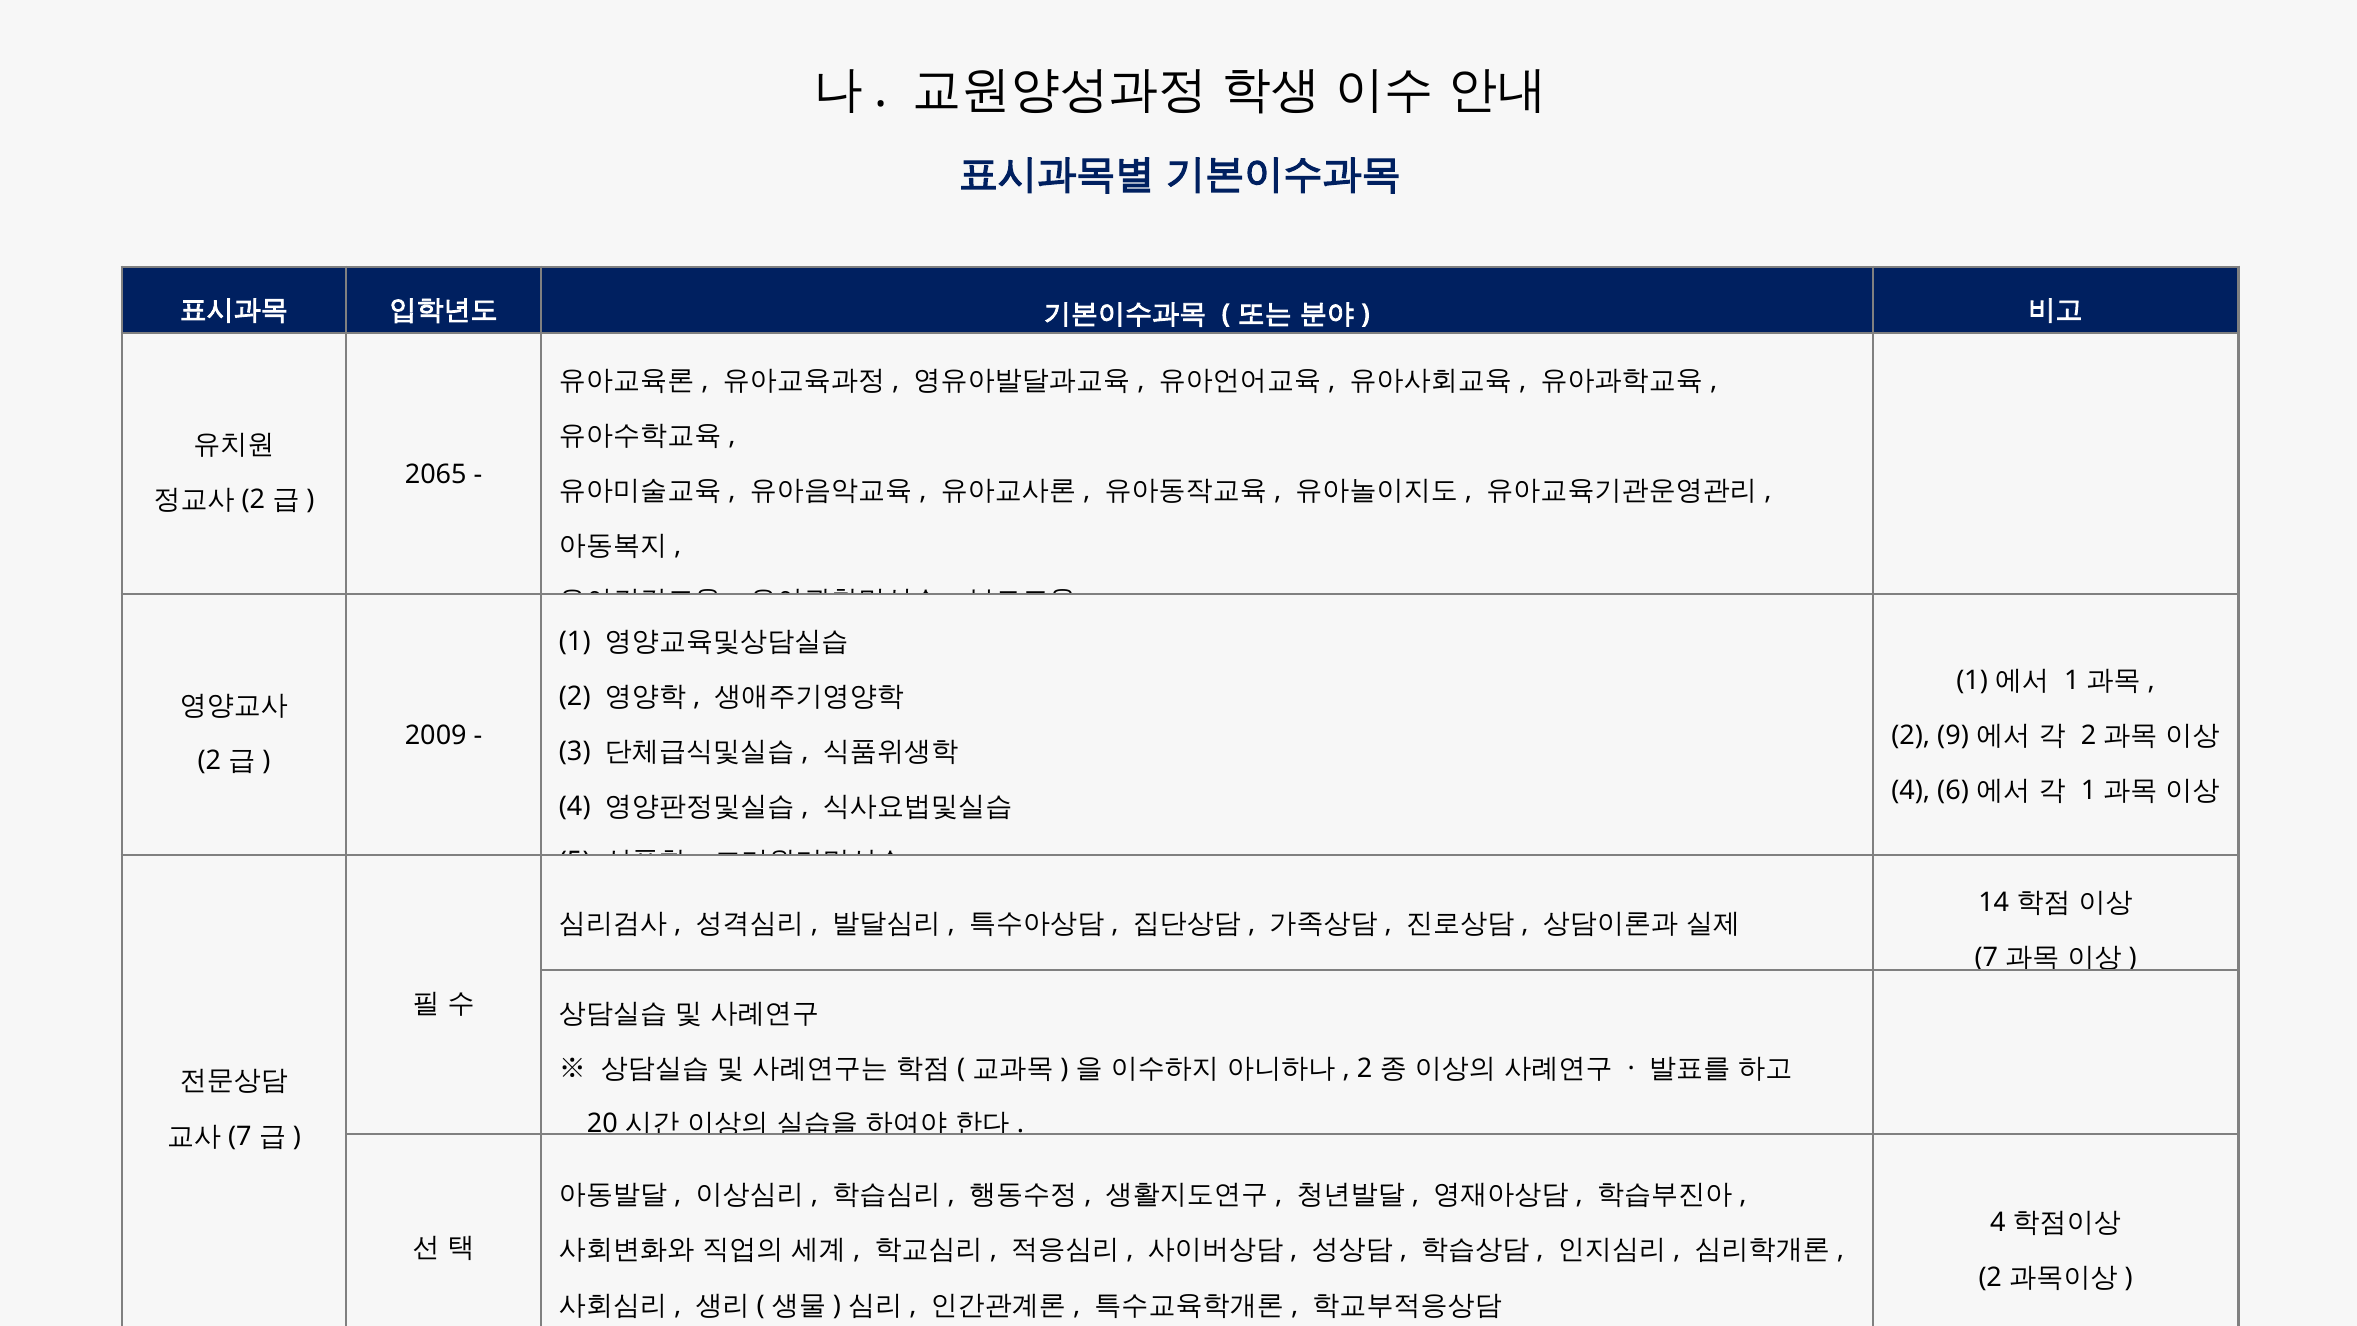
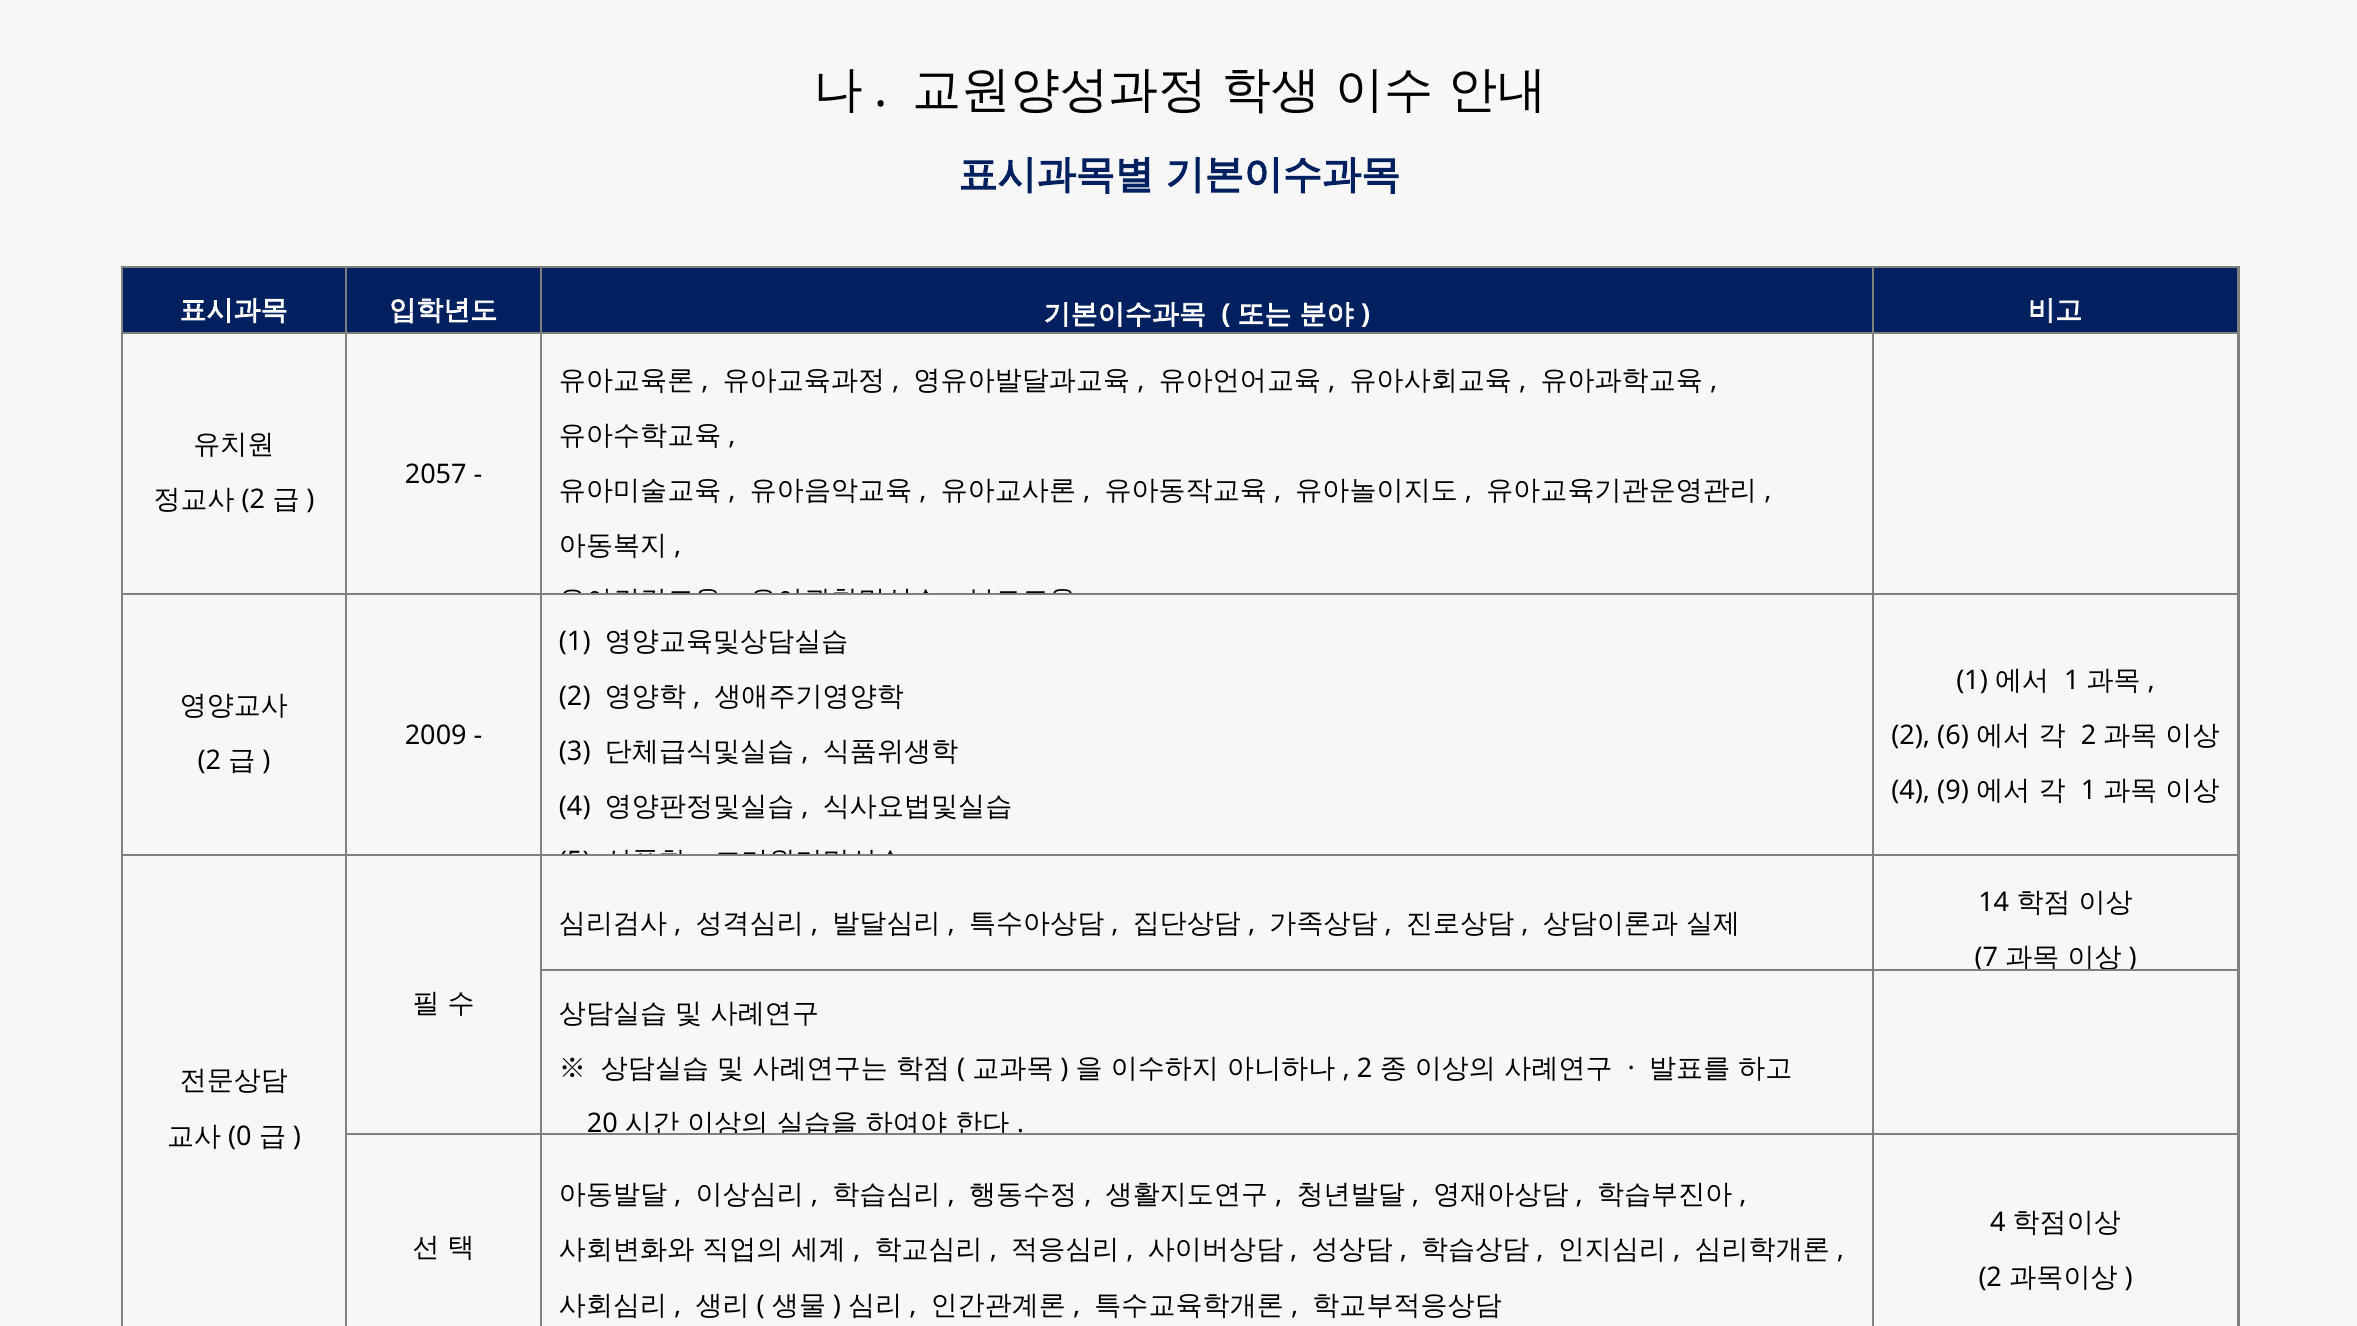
2065: 2065 -> 2057 (436, 474)
9: 9 -> 6 (1953, 735)
6: 6 -> 9 (1953, 790)
7: 7 -> 0 (240, 1136)
